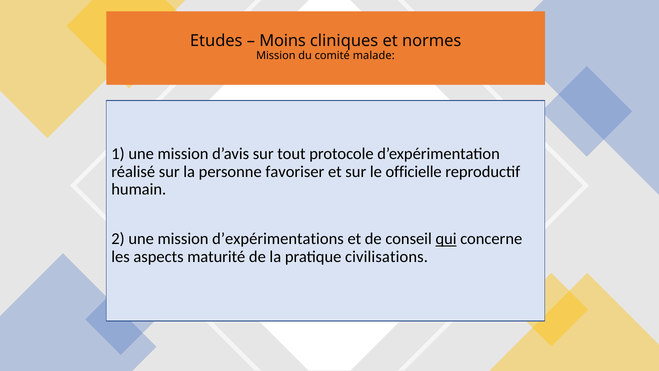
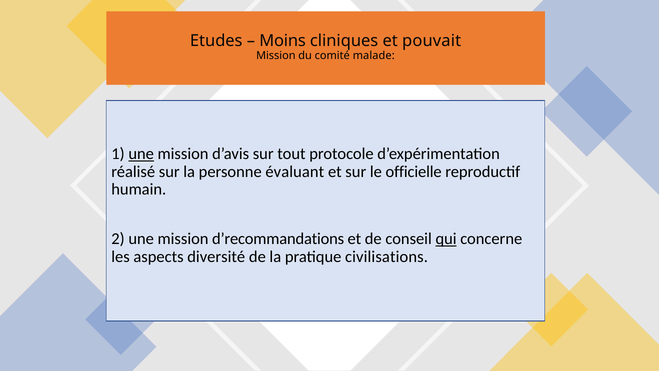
normes: normes -> pouvait (432, 41)
une underline: none -> present (141, 154)
favoriser: favoriser -> évaluant (295, 172)
d’expérimentations: d’expérimentations -> d’recommandations (278, 239)
maturité: maturité -> diversité (216, 256)
